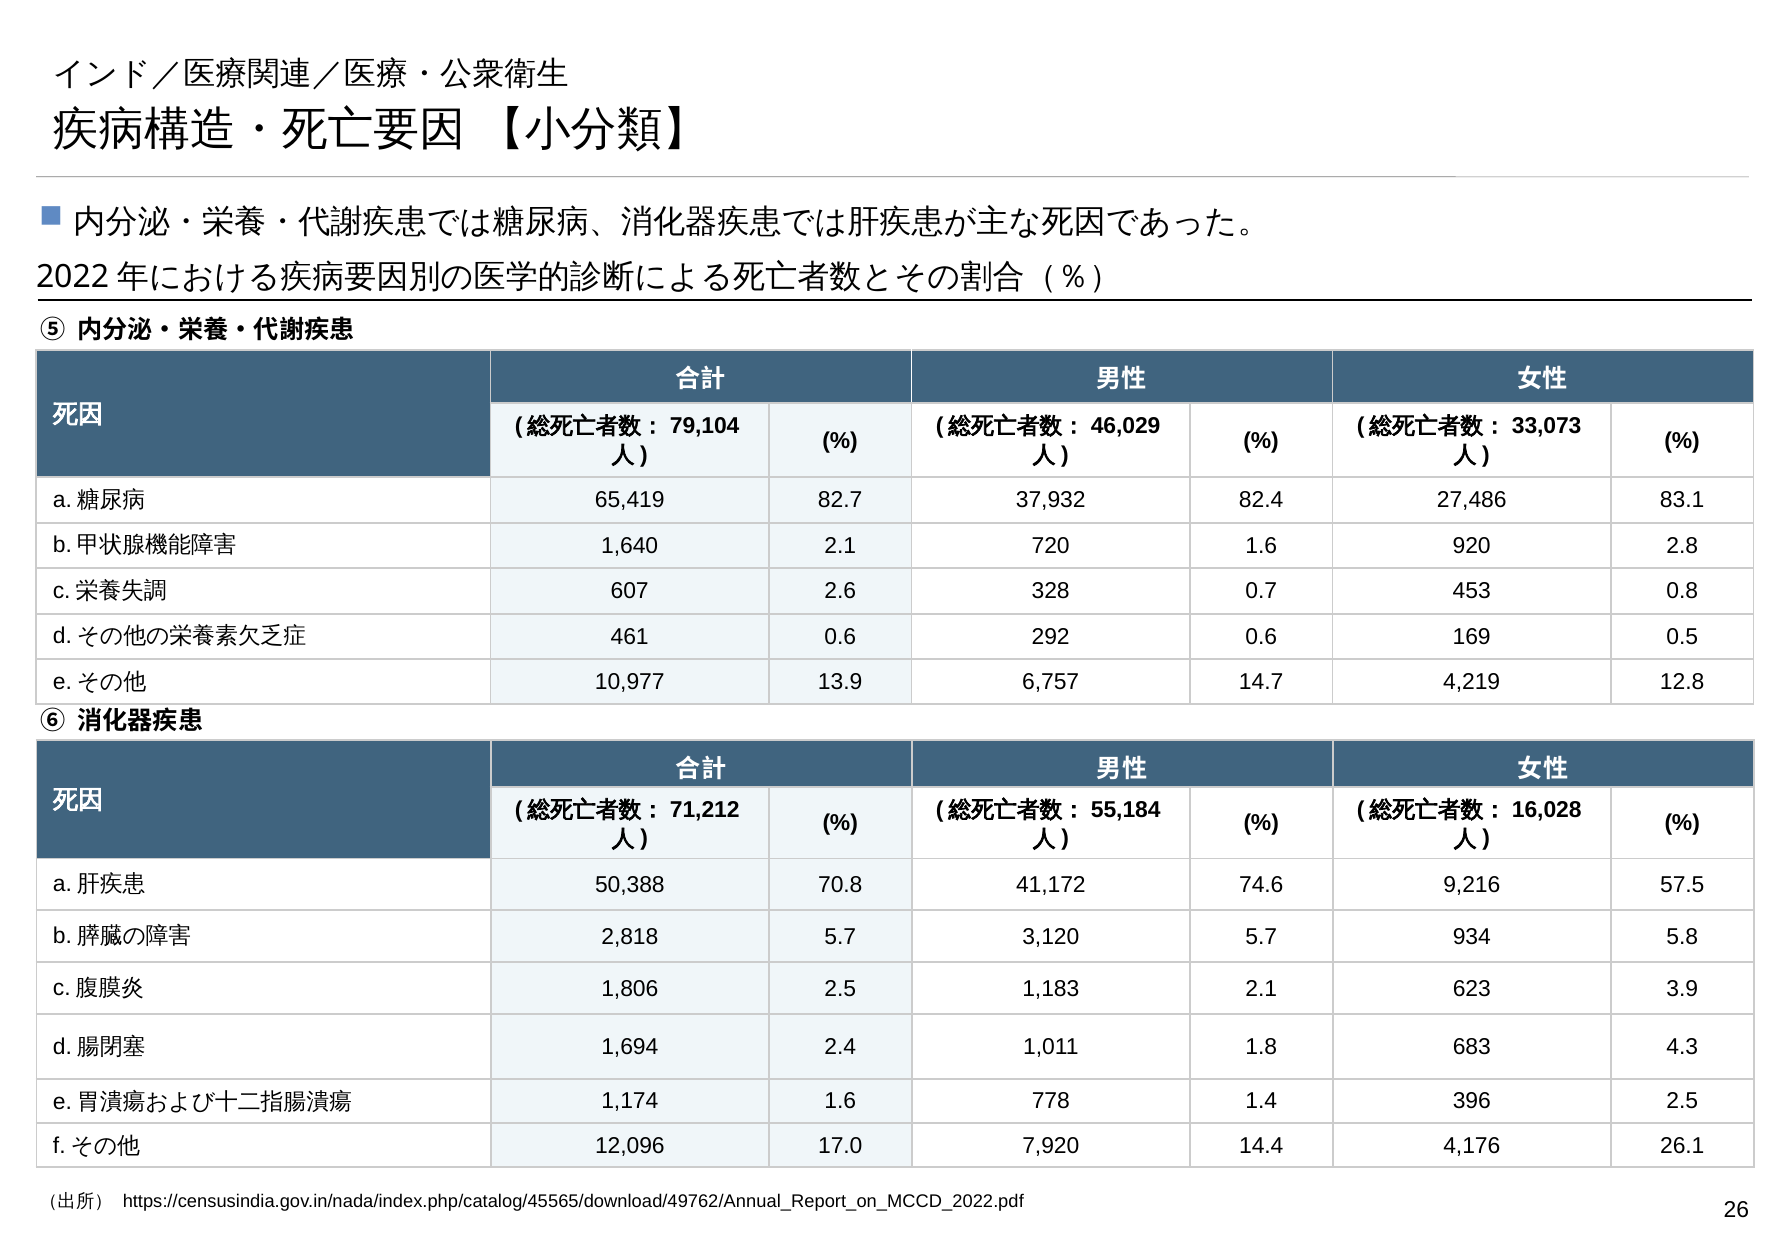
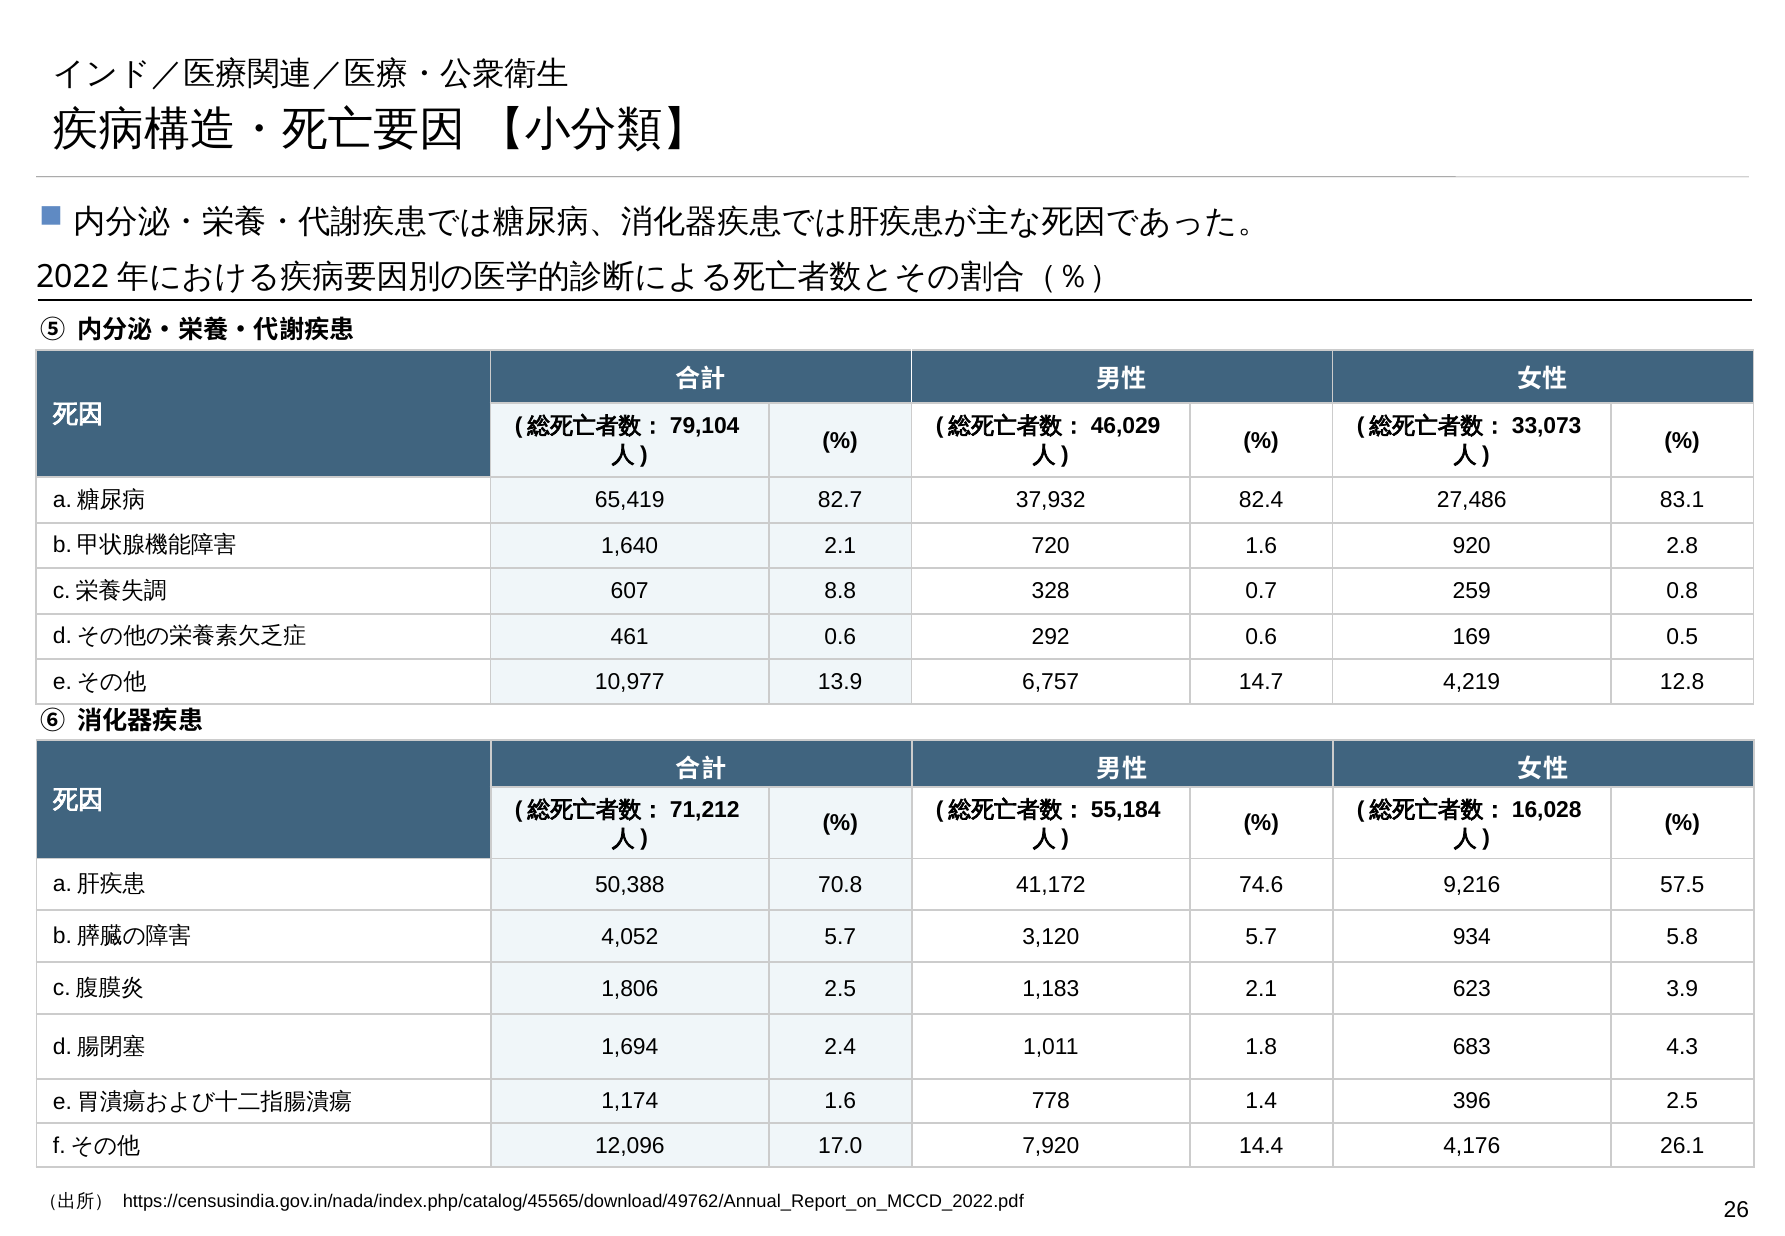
2.6: 2.6 -> 8.8 (840, 591)
453: 453 -> 259 (1472, 591)
2,818: 2,818 -> 4,052 (630, 936)
